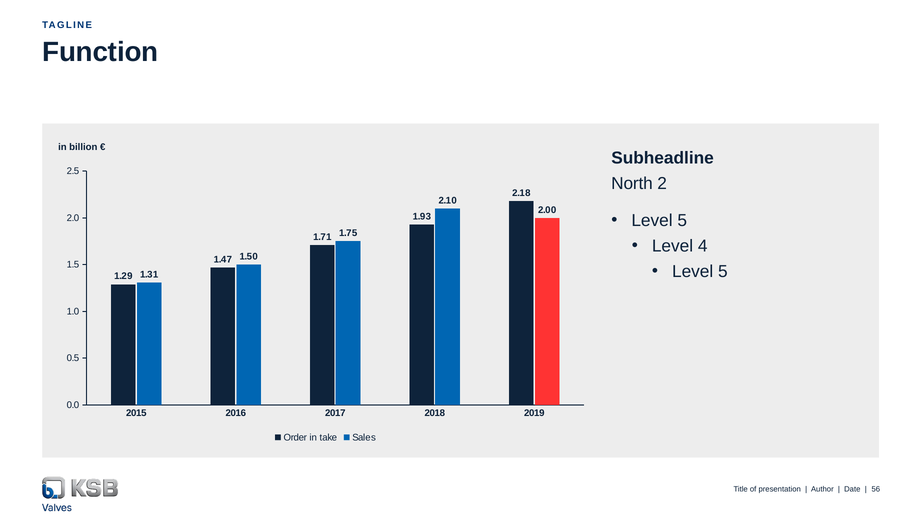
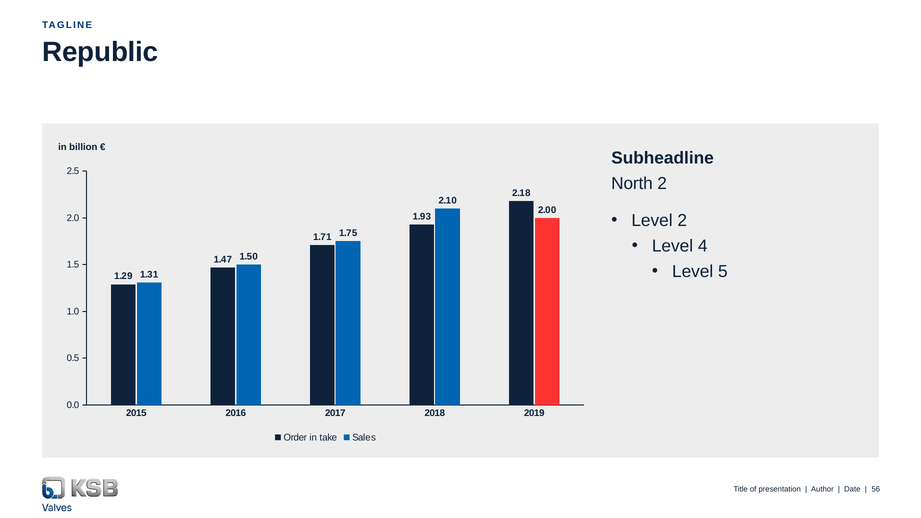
Function: Function -> Republic (100, 52)
5: 5 -> 2 (682, 221)
